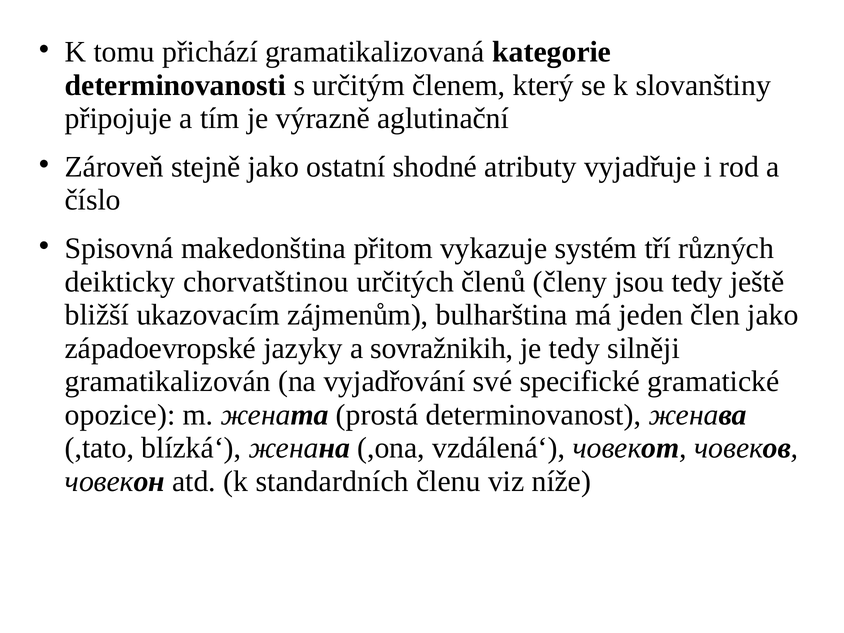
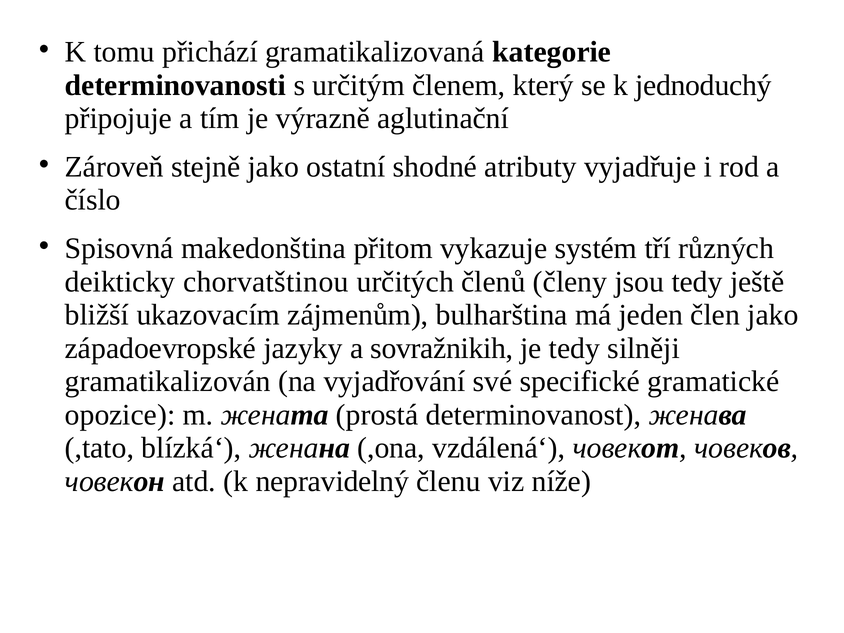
slovanštiny: slovanštiny -> jednoduchý (703, 85)
standardních: standardních -> nepravidelný (332, 481)
